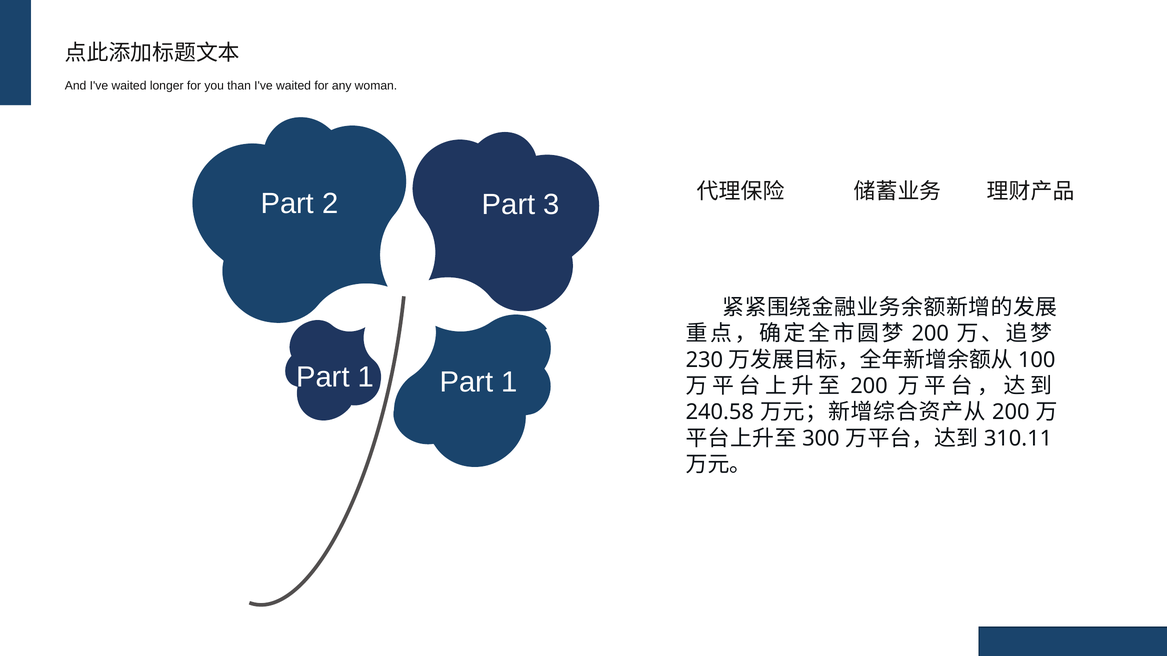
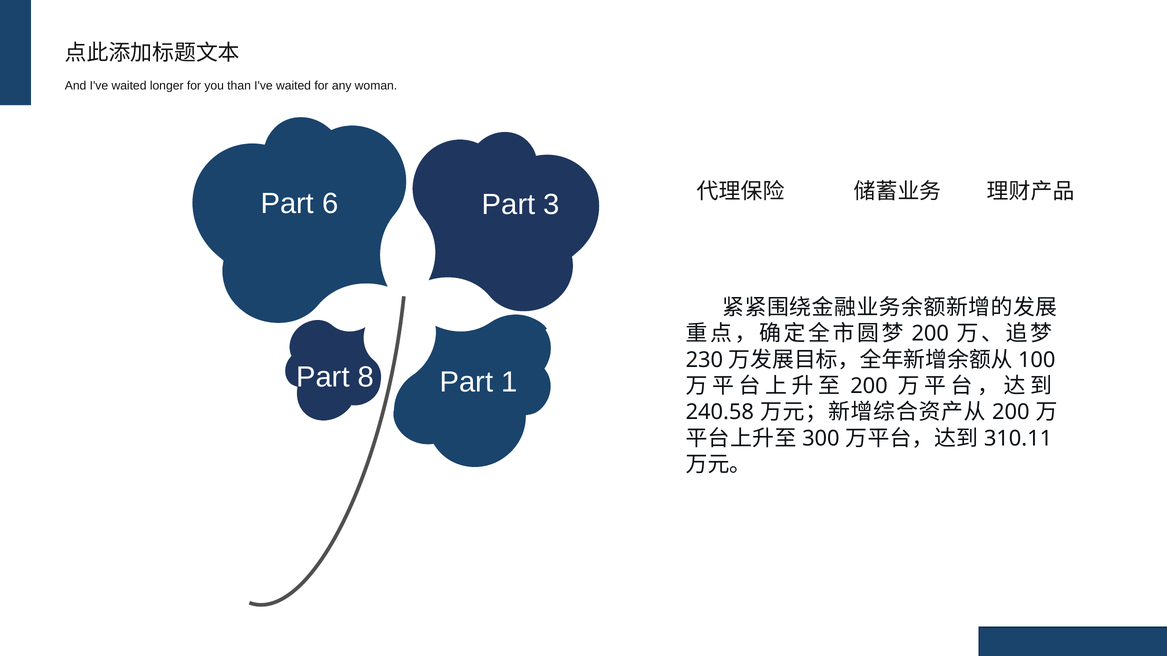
2: 2 -> 6 (330, 204)
1: 1 -> 8 (366, 378)
